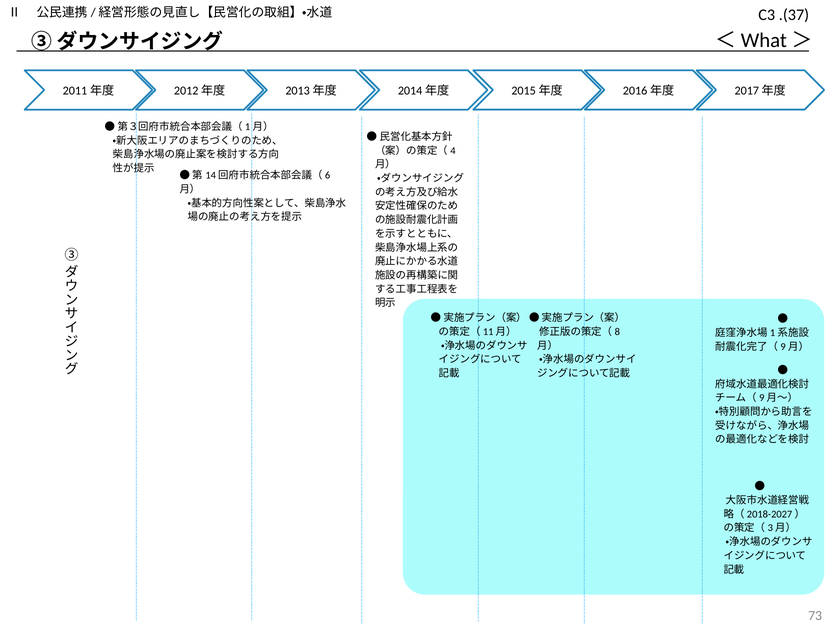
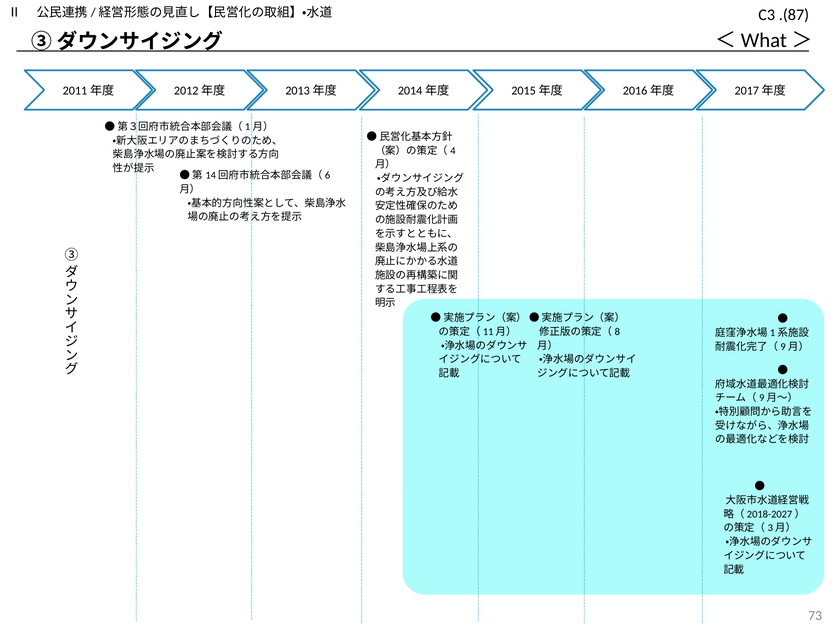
.(37: .(37 -> .(87 (794, 15)
